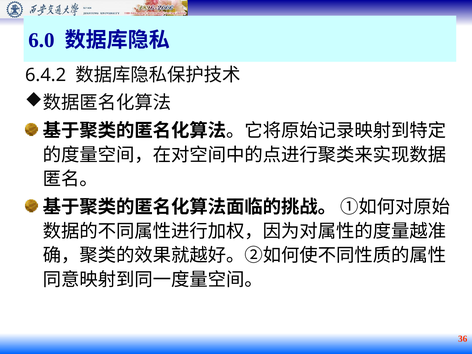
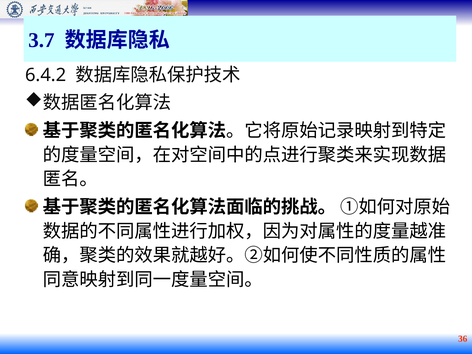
6.0: 6.0 -> 3.7 (41, 40)
